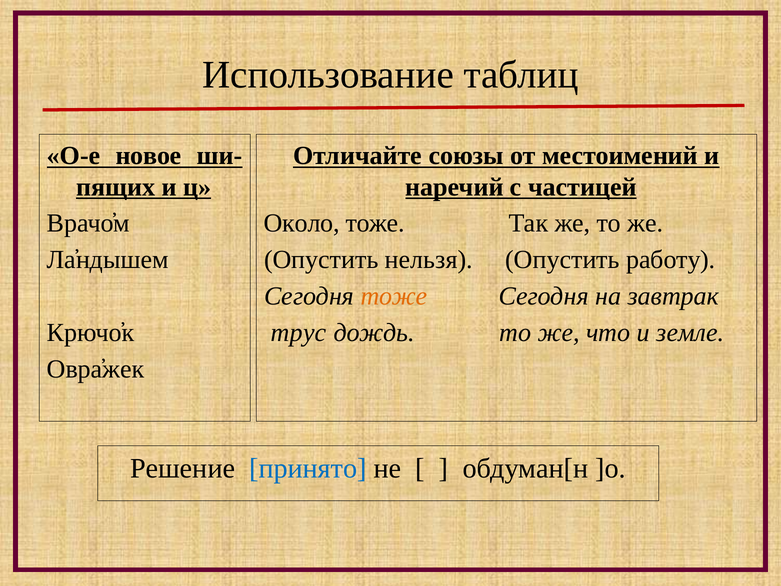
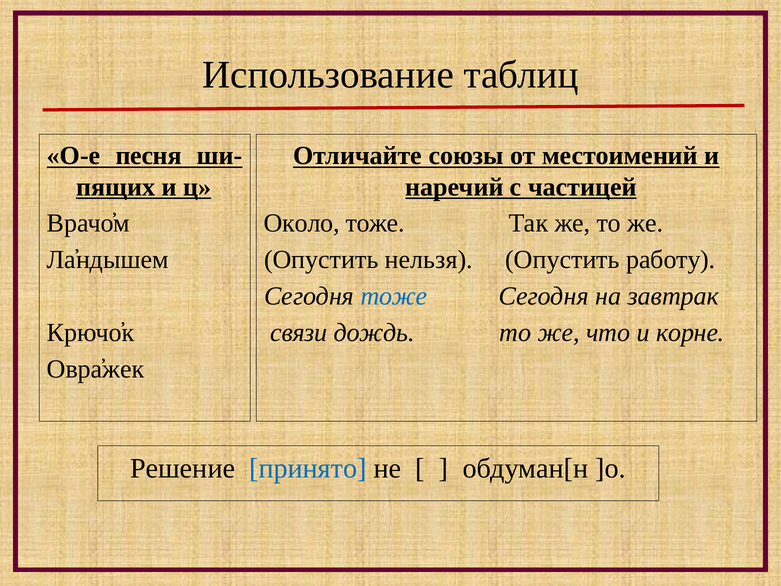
новое: новое -> песня (149, 156)
тоже colour: orange -> blue (394, 296)
трус: трус -> связи (299, 333)
земле: земле -> корне (690, 333)
